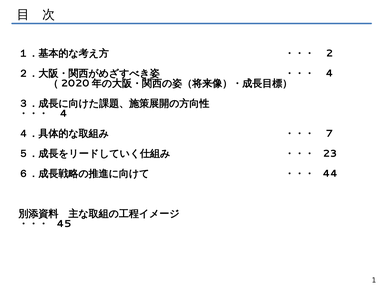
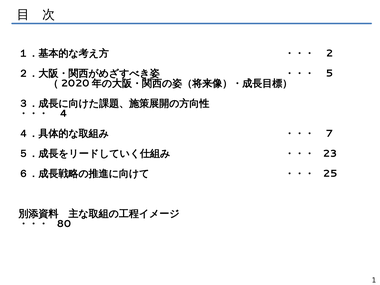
4: 4 -> 5 (329, 73)
44: 44 -> 25 (330, 174)
45: 45 -> 80 (64, 224)
